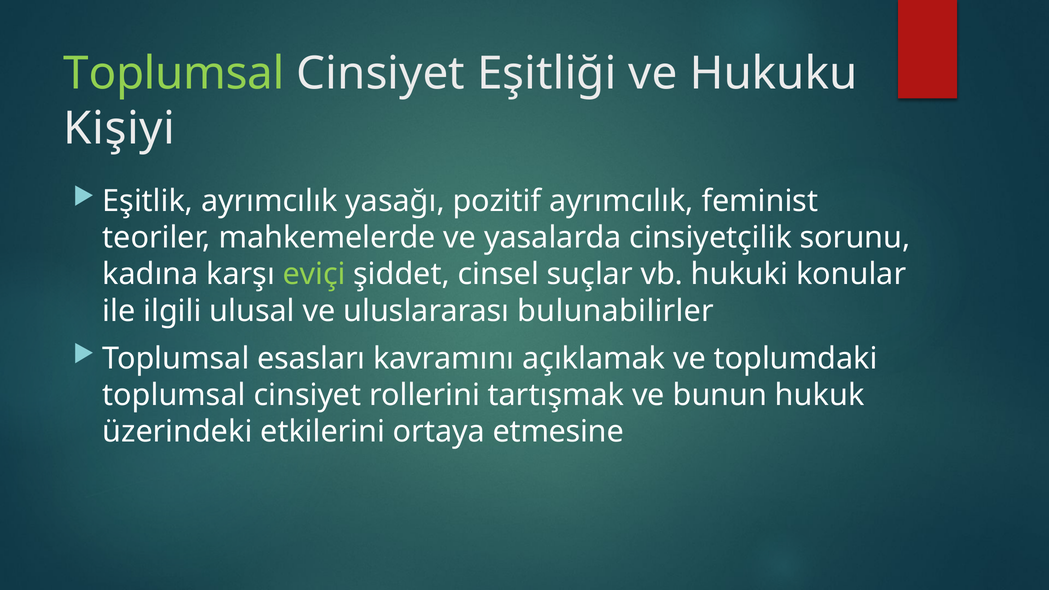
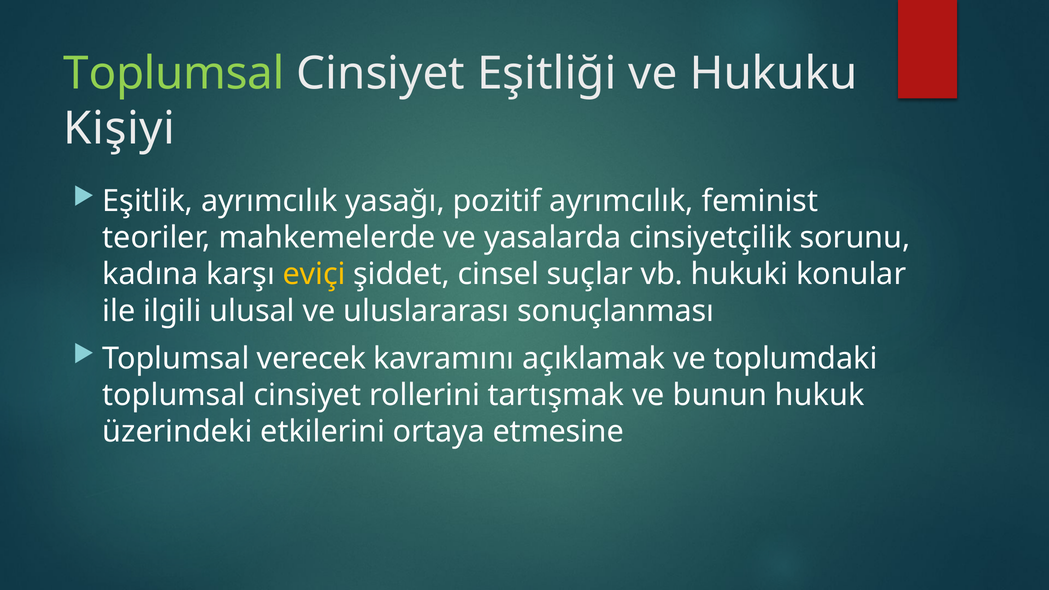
eviçi colour: light green -> yellow (314, 274)
bulunabilirler: bulunabilirler -> sonuçlanması (616, 311)
esasları: esasları -> verecek (311, 359)
